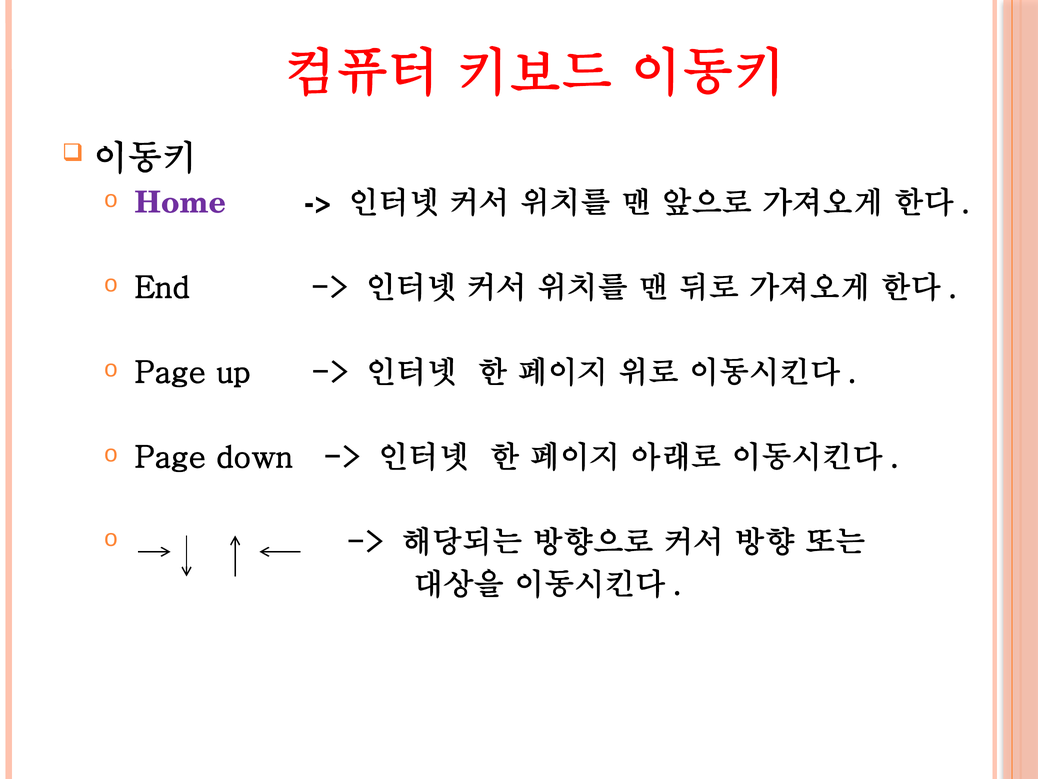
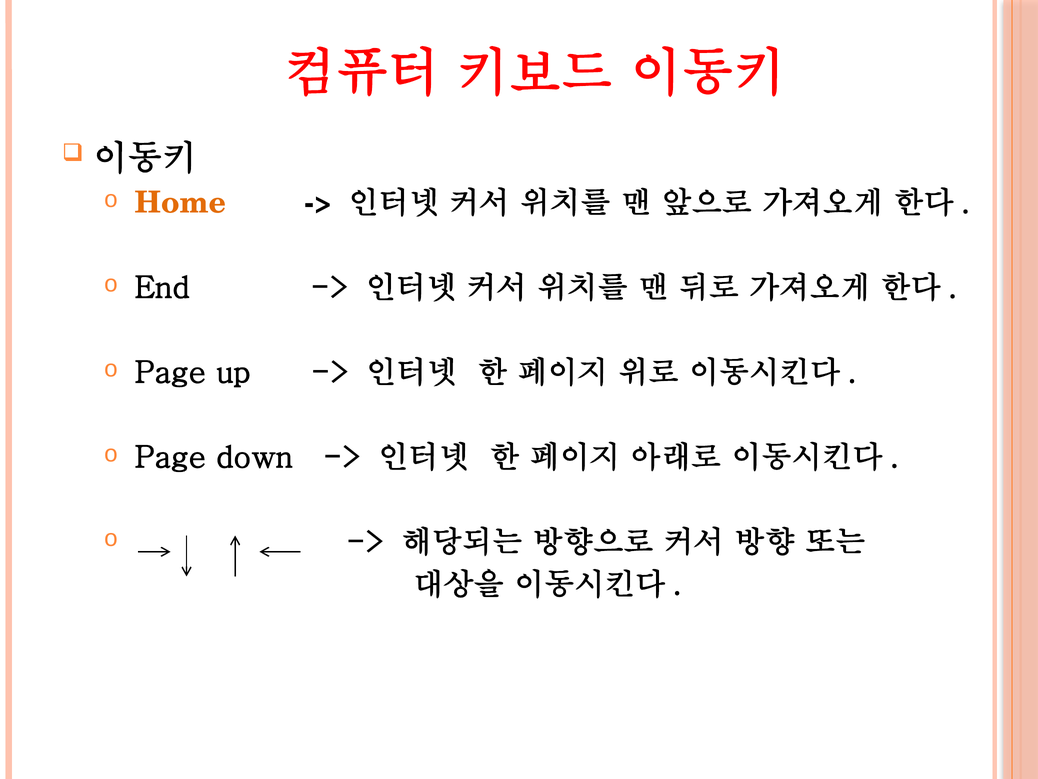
Home colour: purple -> orange (180, 203)
